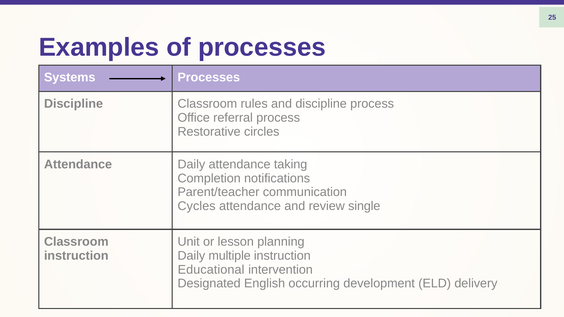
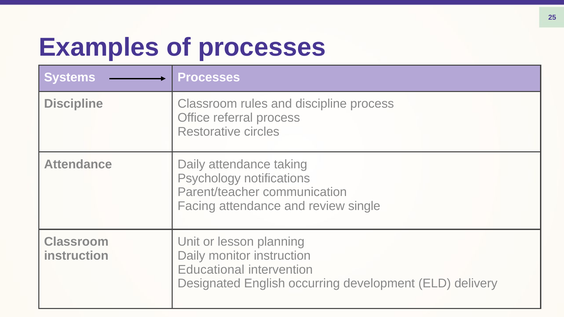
Completion: Completion -> Psychology (209, 178)
Cycles: Cycles -> Facing (197, 206)
multiple: multiple -> monitor (230, 256)
